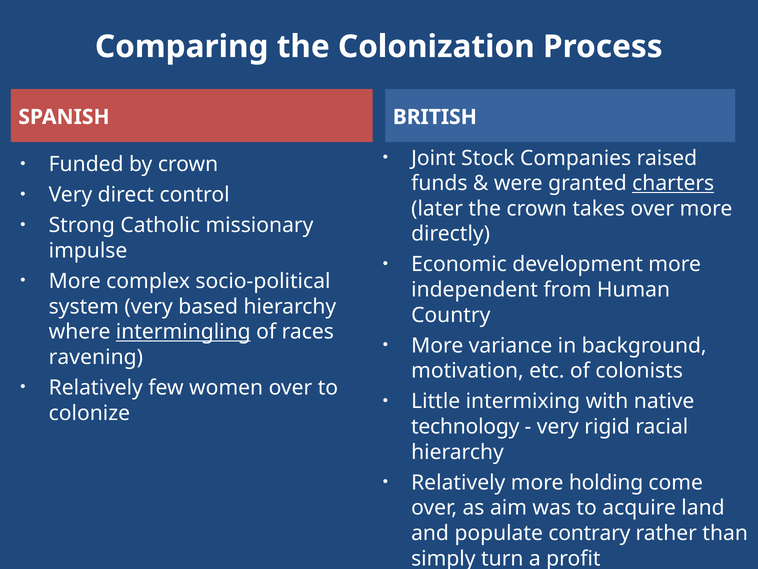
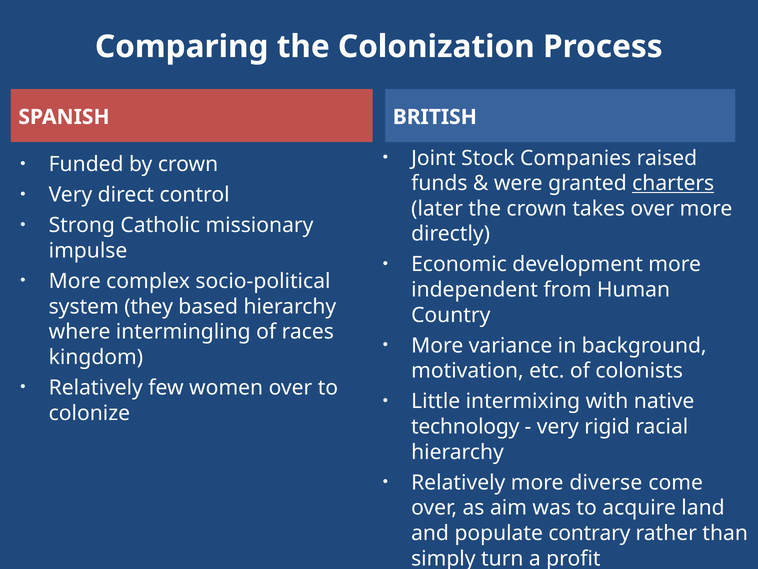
system very: very -> they (149, 306)
intermingling underline: present -> none (183, 332)
ravening: ravening -> kingdom (96, 357)
holding: holding -> diverse (606, 482)
